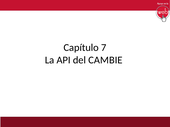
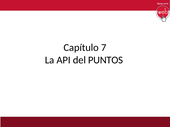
CAMBIE: CAMBIE -> PUNTOS (106, 60)
